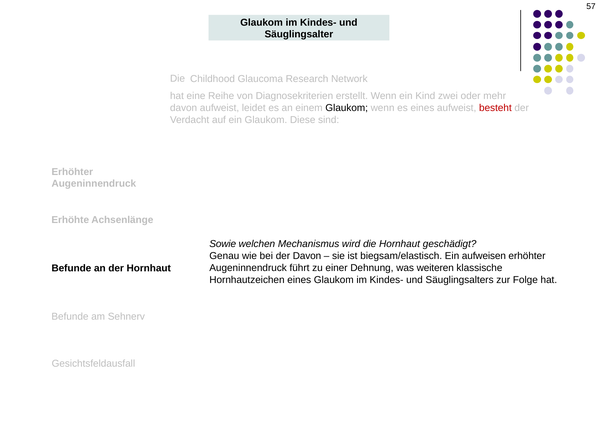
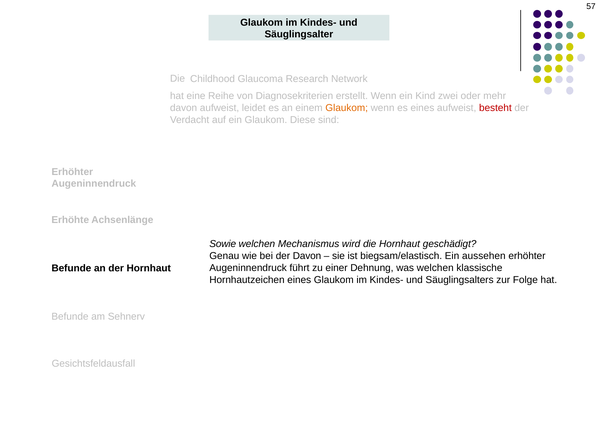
Glaukom colour: black -> orange (347, 108)
aufweisen: aufweisen -> aussehen (484, 256)
was weiteren: weiteren -> welchen (435, 268)
